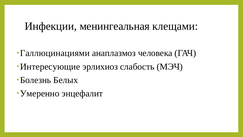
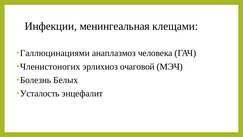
Интересующие: Интересующие -> Членистоногих (50, 66)
слабость: слабость -> очаговой (137, 66)
Умеренно: Умеренно -> Усталость (40, 93)
